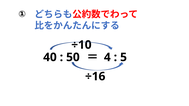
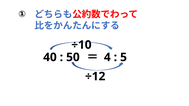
÷16: ÷16 -> ÷12 (95, 77)
